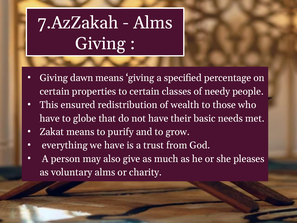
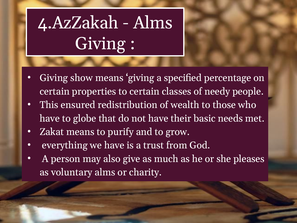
7.AzZakah: 7.AzZakah -> 4.AzZakah (78, 23)
dawn: dawn -> show (82, 78)
